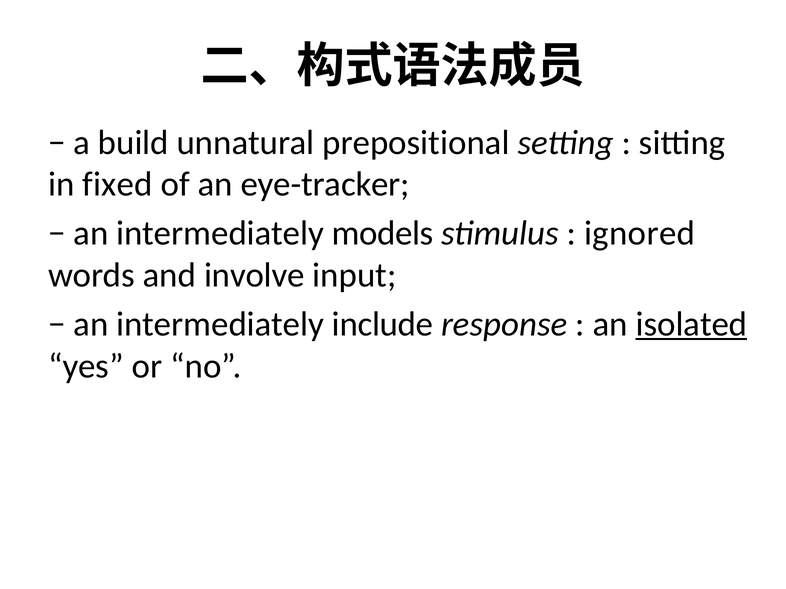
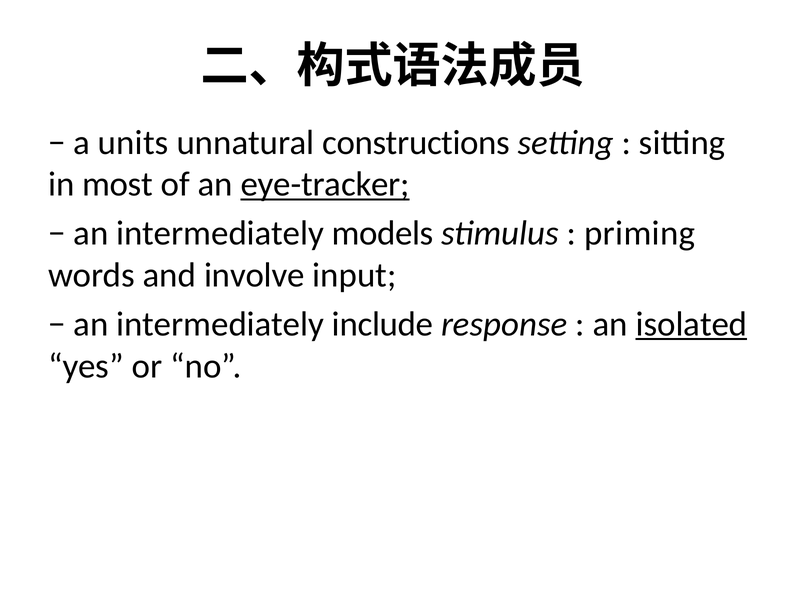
build: build -> units (133, 143)
prepositional: prepositional -> constructions (416, 143)
fixed: fixed -> most (118, 185)
eye-tracker underline: none -> present (325, 185)
ignored: ignored -> priming (640, 234)
